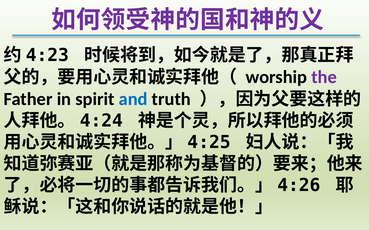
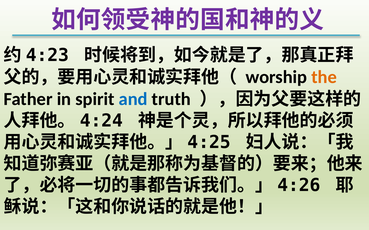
the colour: purple -> orange (324, 77)
